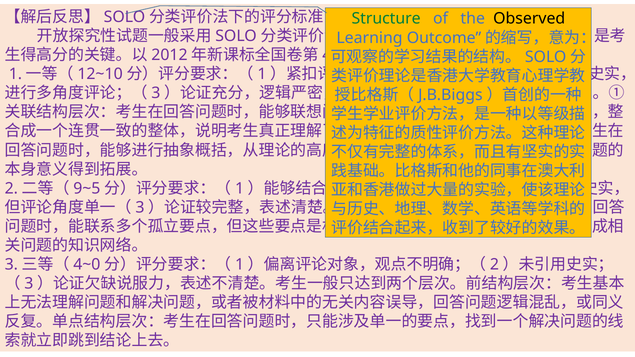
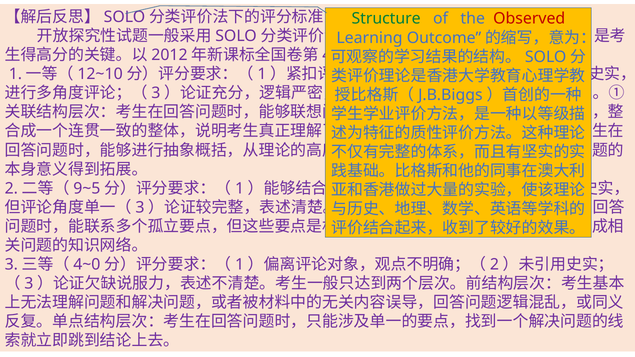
Observed colour: black -> red (529, 19)
